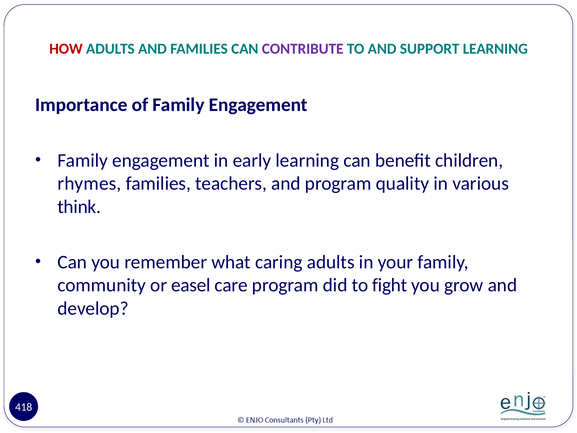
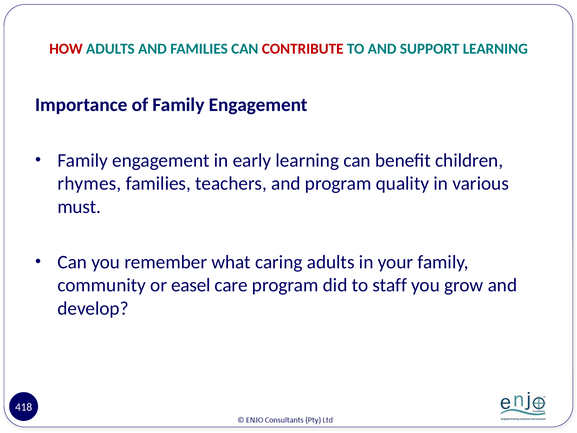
CONTRIBUTE colour: purple -> red (303, 49)
think: think -> must (79, 207)
fight: fight -> staff (390, 285)
